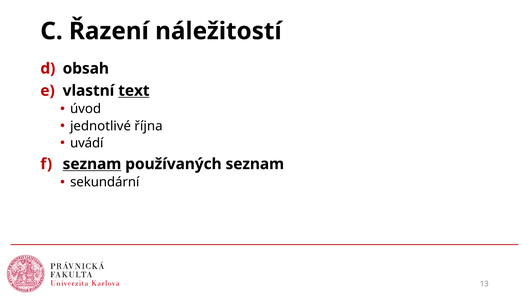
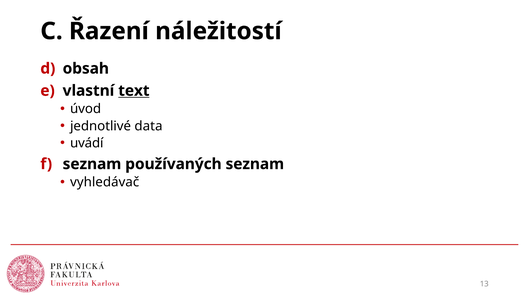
října: října -> data (149, 126)
seznam underline: present -> none (92, 164)
sekundární: sekundární -> vyhledávač (105, 182)
